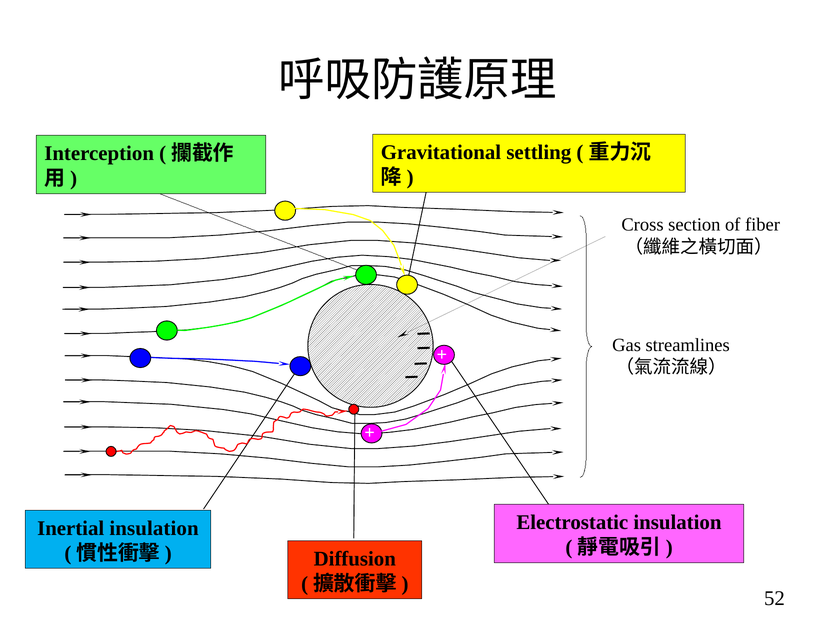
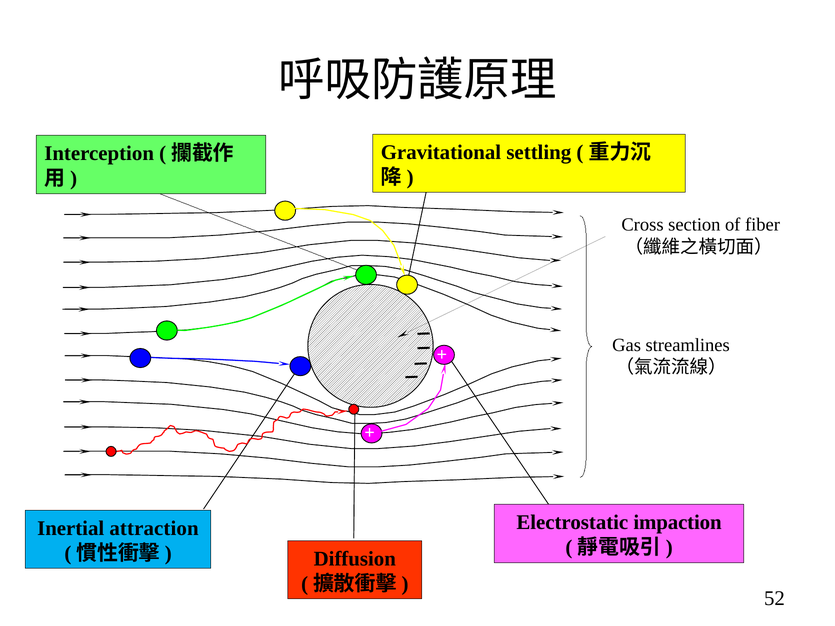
Electrostatic insulation: insulation -> impaction (678, 523)
Inertial insulation: insulation -> attraction (154, 528)
